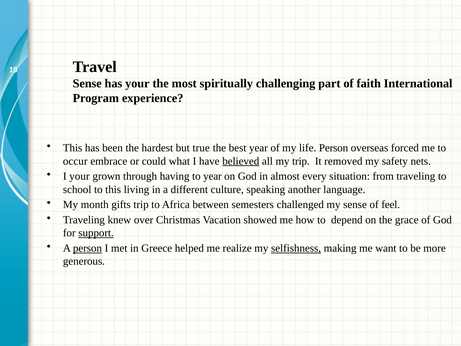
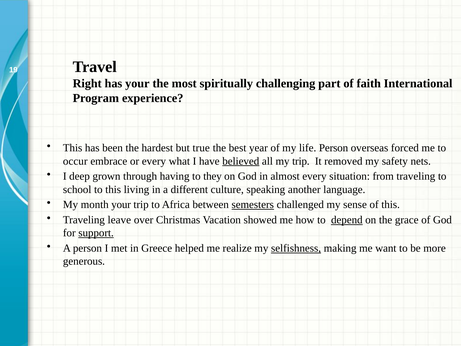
Sense: Sense -> Right (87, 83)
or could: could -> every (154, 161)
I your: your -> deep (80, 176)
to year: year -> they (212, 176)
month gifts: gifts -> your (121, 205)
semesters underline: none -> present (253, 205)
of feel: feel -> this (391, 205)
knew: knew -> leave (119, 220)
depend underline: none -> present (347, 220)
person underline: present -> none (87, 248)
